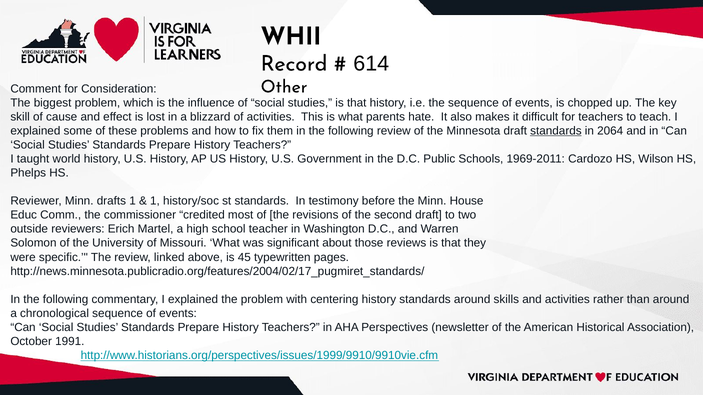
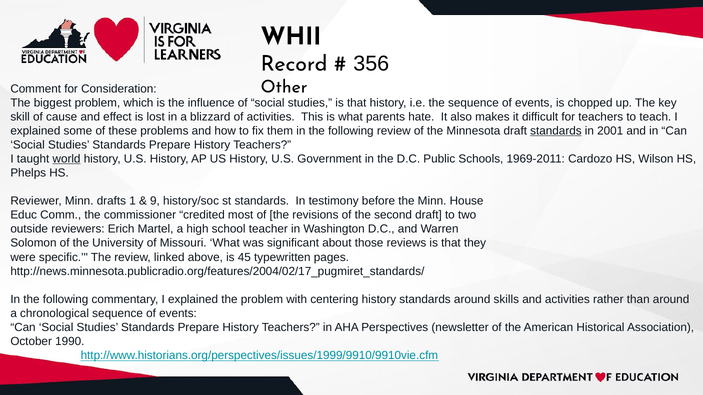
614: 614 -> 356 (371, 64)
2064: 2064 -> 2001 (610, 131)
world underline: none -> present (67, 159)
1: 1 -> 9 (155, 201)
1991: 1991 -> 1990 (70, 342)
